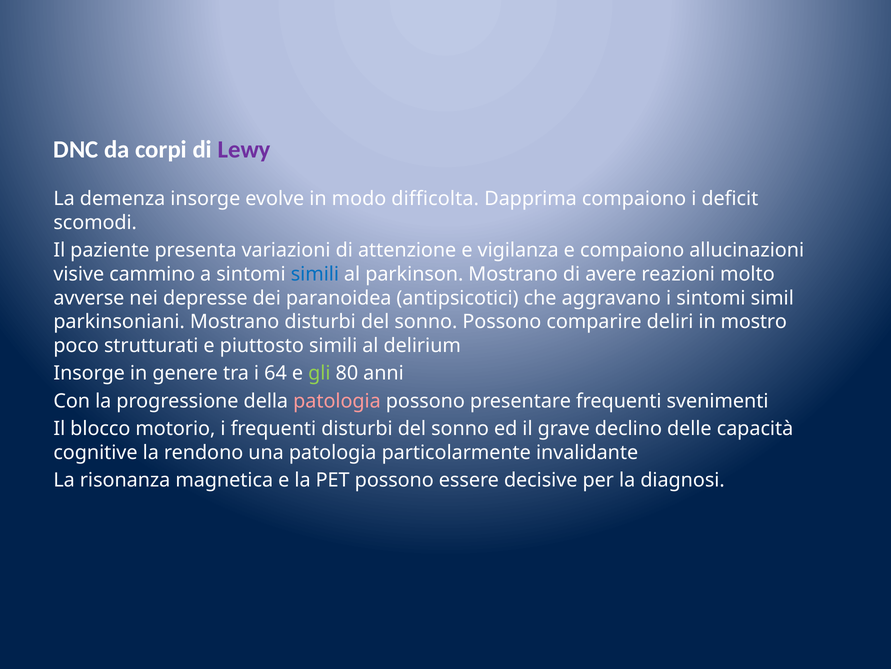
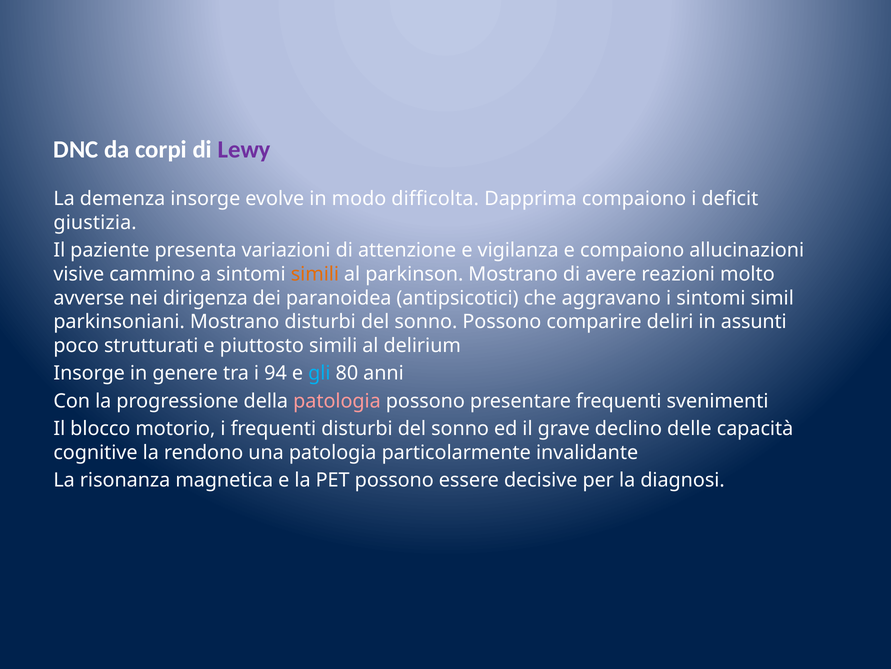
scomodi: scomodi -> giustizia (95, 222)
simili colour: blue -> orange (315, 274)
depresse: depresse -> dirigenza (205, 298)
mostro: mostro -> assunti (754, 321)
64: 64 -> 94 (276, 373)
gli colour: light green -> light blue (319, 373)
